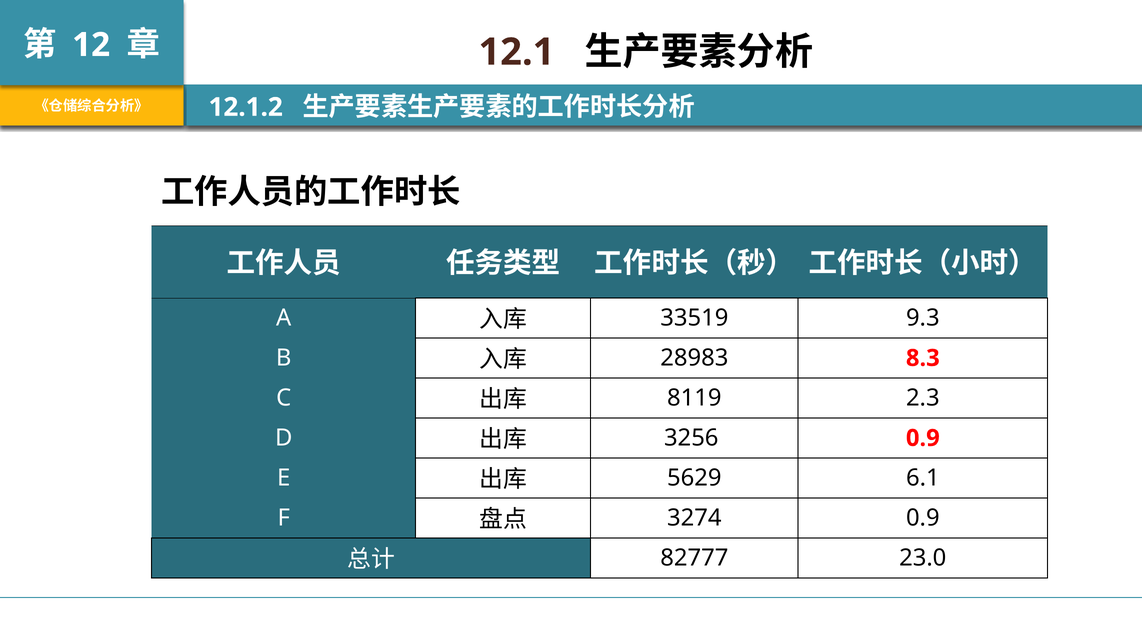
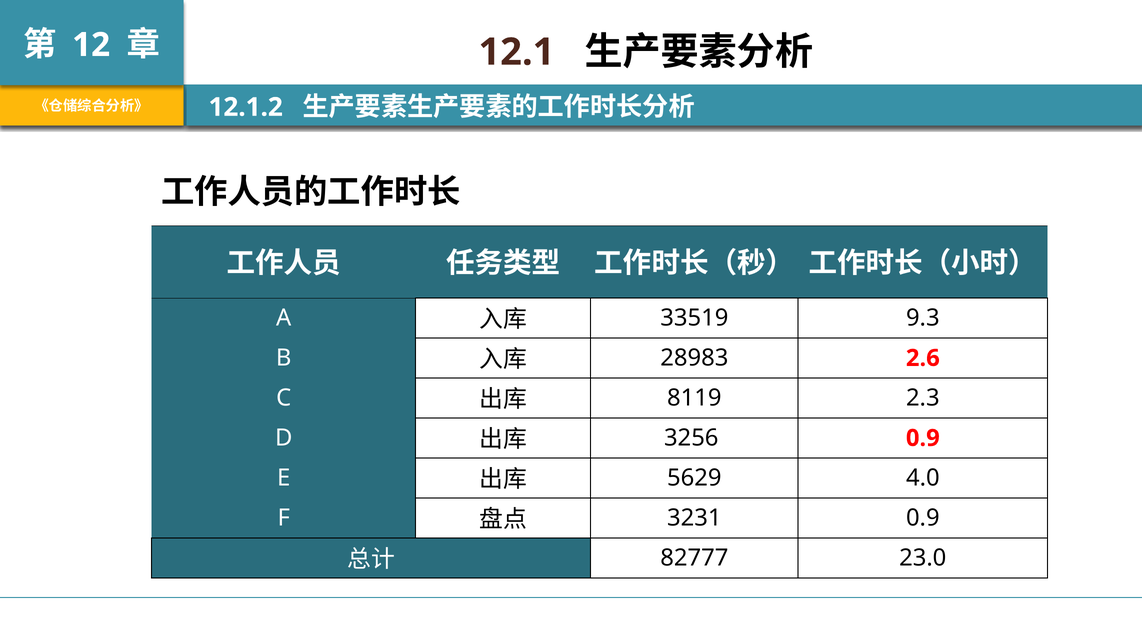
8.3: 8.3 -> 2.6 (923, 358)
6.1: 6.1 -> 4.0 (923, 478)
3274: 3274 -> 3231 (694, 518)
